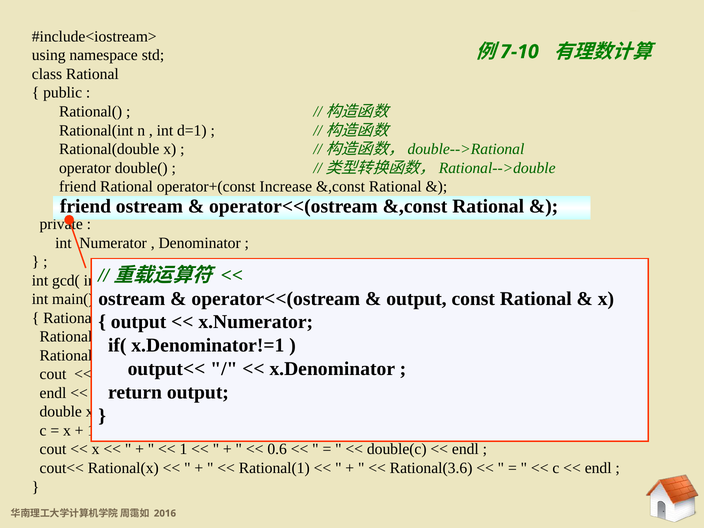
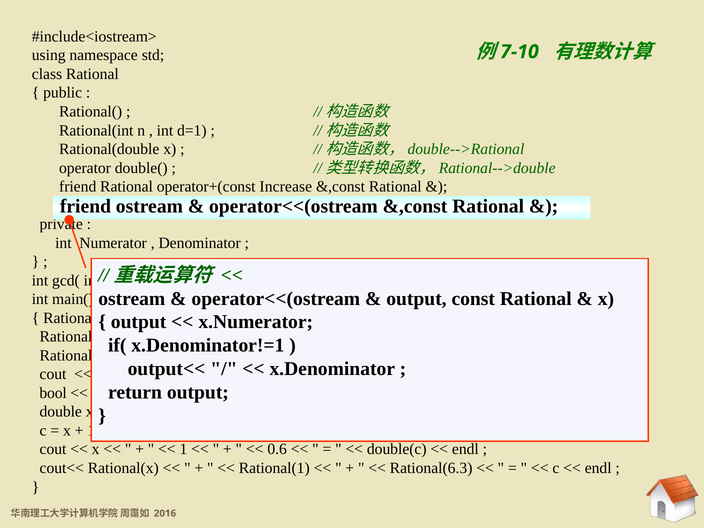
endl: endl -> bool (53, 393)
Rational(3.6: Rational(3.6 -> Rational(6.3 (431, 468)
